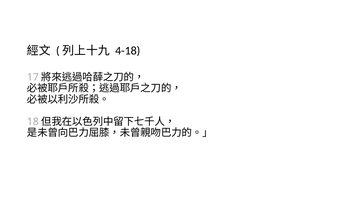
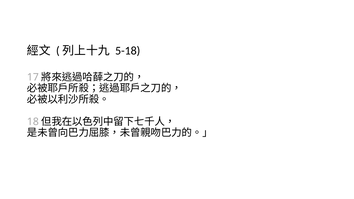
4-18: 4-18 -> 5-18 (128, 51)
